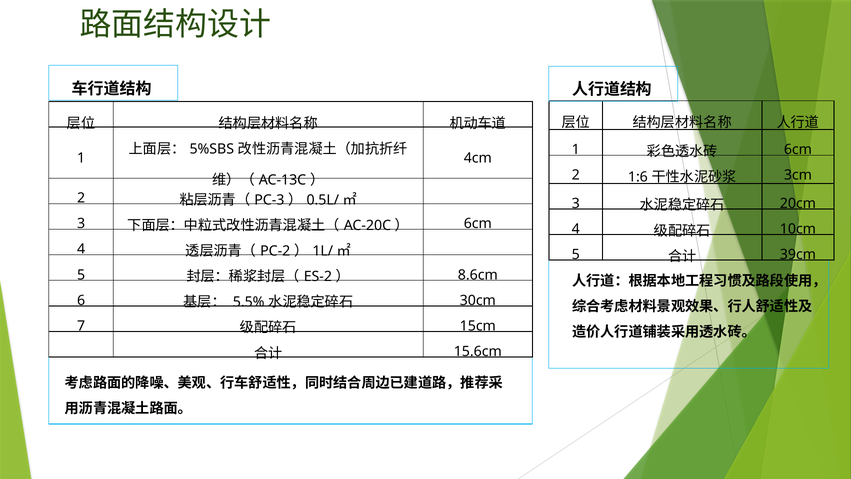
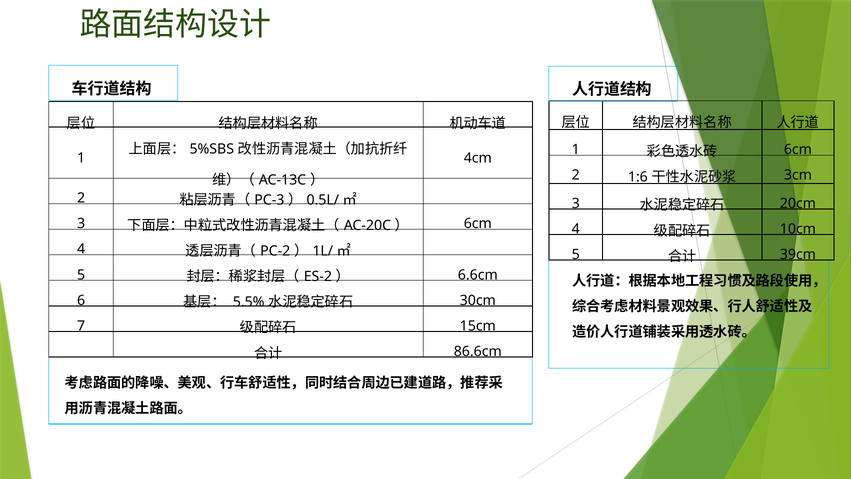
8.6cm: 8.6cm -> 6.6cm (478, 275)
15.6cm: 15.6cm -> 86.6cm (478, 351)
